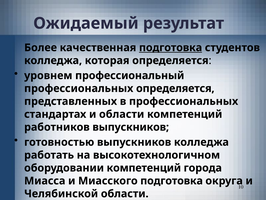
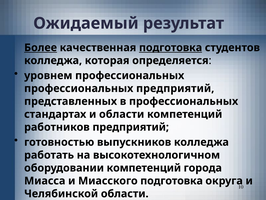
Более underline: none -> present (41, 48)
уровнем профессиональный: профессиональный -> профессиональных (130, 75)
профессиональных определяется: определяется -> предприятий (175, 88)
работников выпускников: выпускников -> предприятий (131, 127)
